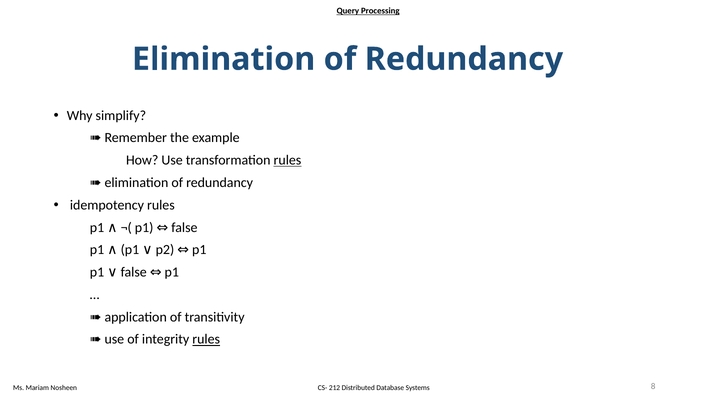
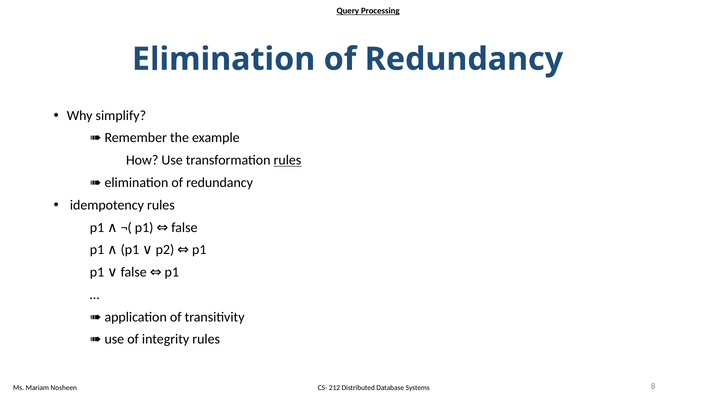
rules underline: present -> none (206, 339)
